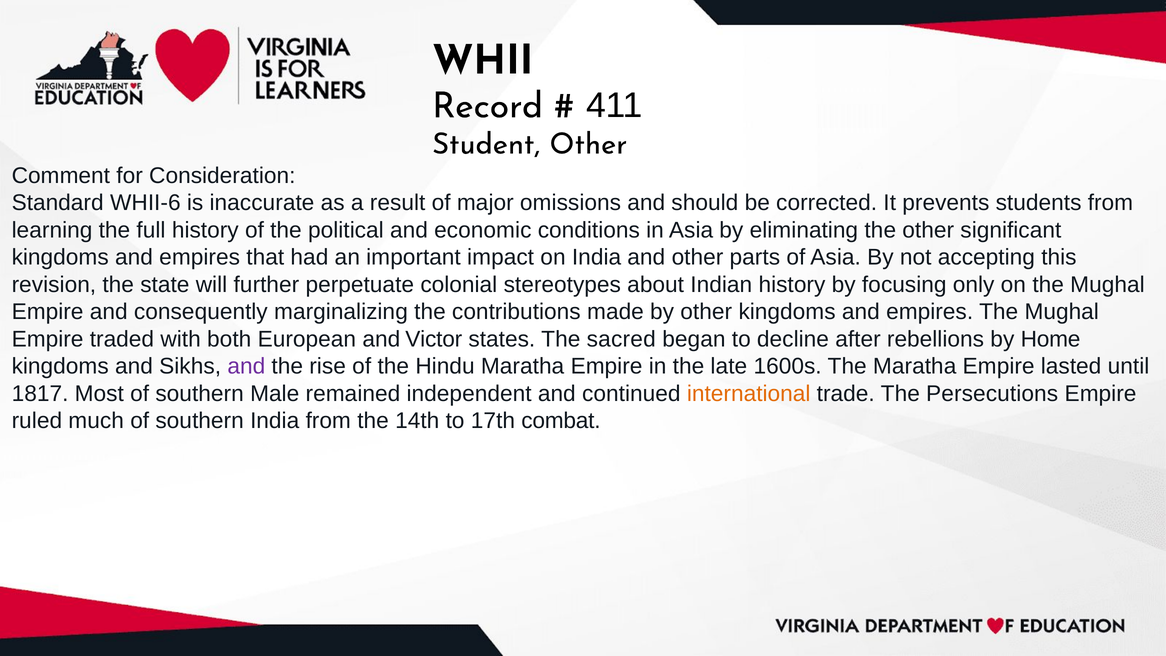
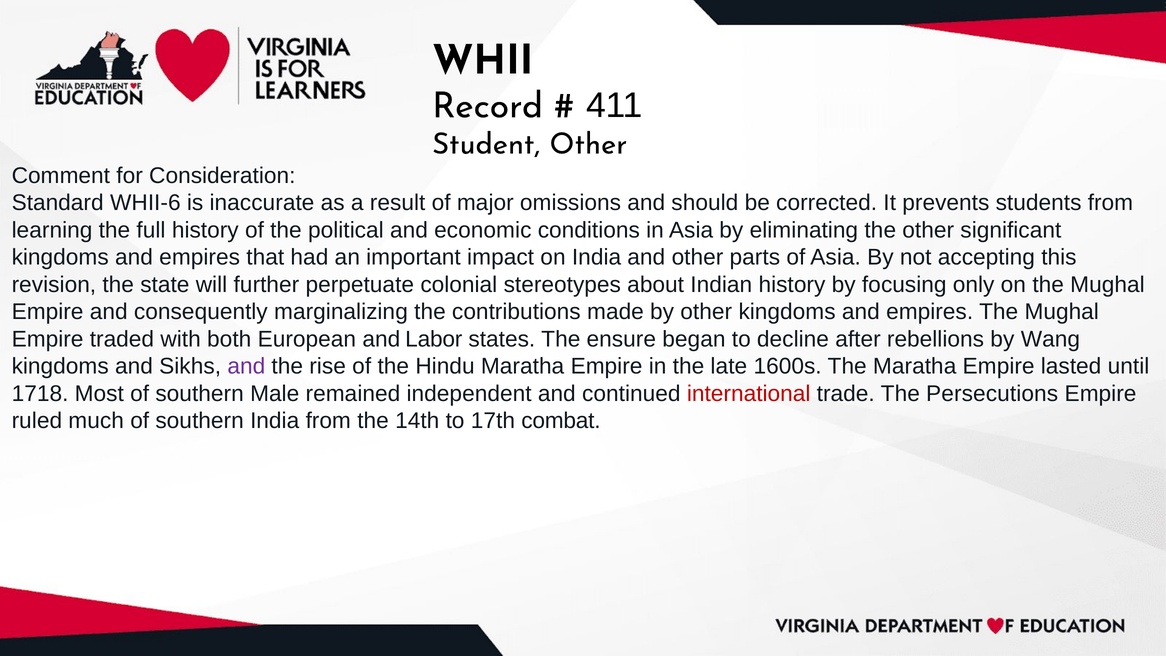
Victor: Victor -> Labor (434, 339)
sacred: sacred -> ensure (621, 339)
Home: Home -> Wang (1050, 339)
1817: 1817 -> 1718 (40, 393)
international colour: orange -> red (749, 393)
